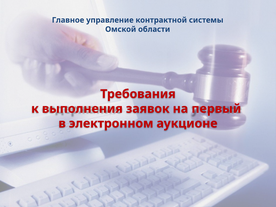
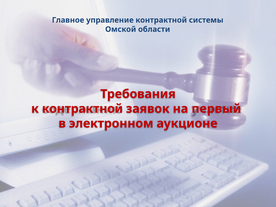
к выполнения: выполнения -> контрактной (82, 109)
